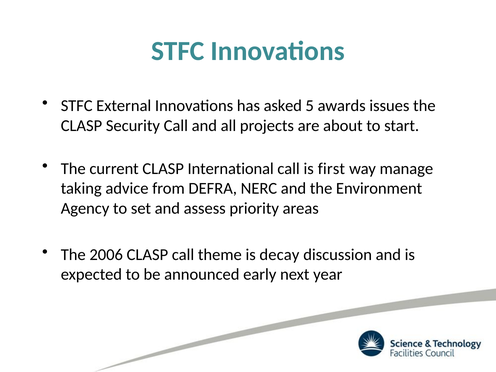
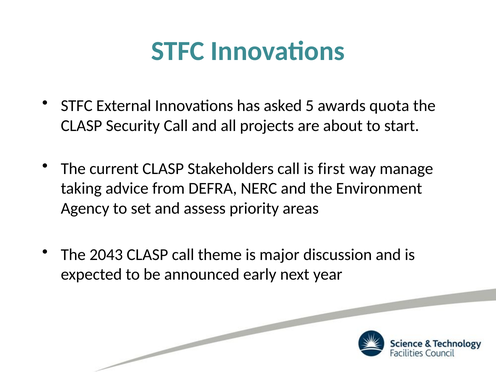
issues: issues -> quota (389, 106)
International: International -> Stakeholders (231, 169)
2006: 2006 -> 2043 (106, 255)
decay: decay -> major (279, 255)
